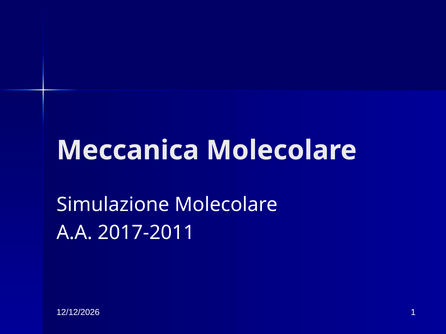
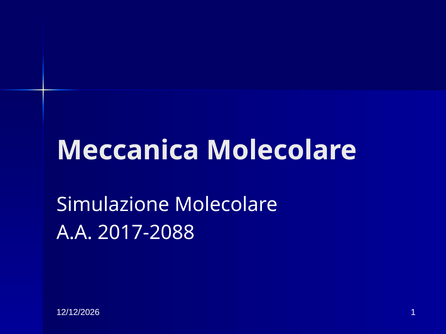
2017-2011: 2017-2011 -> 2017-2088 (146, 233)
